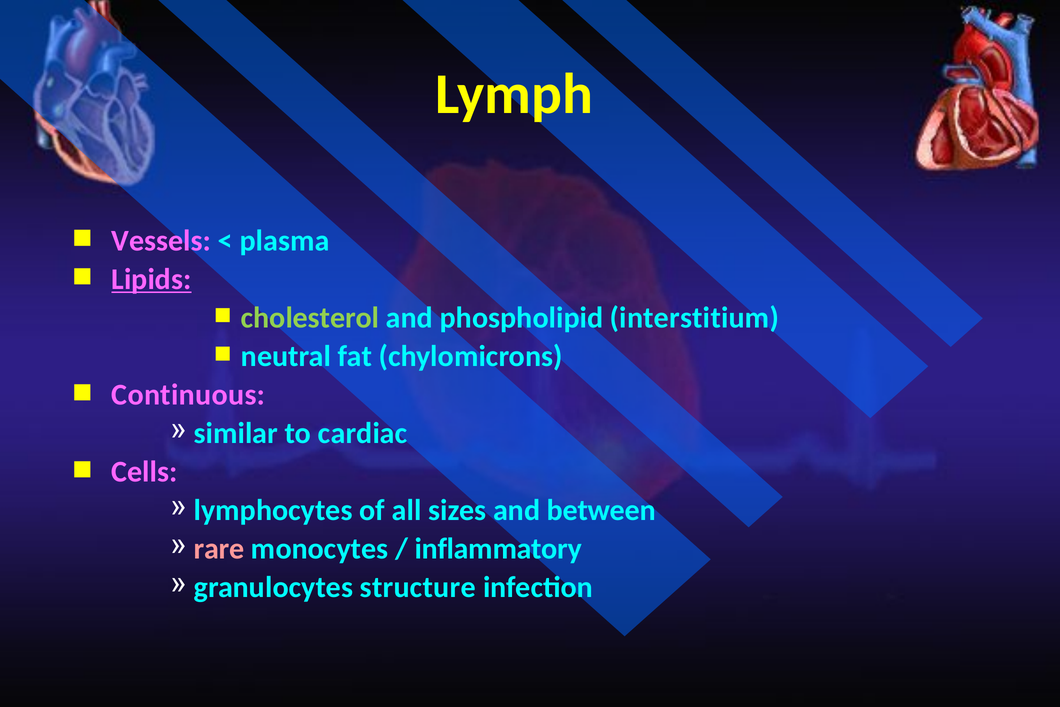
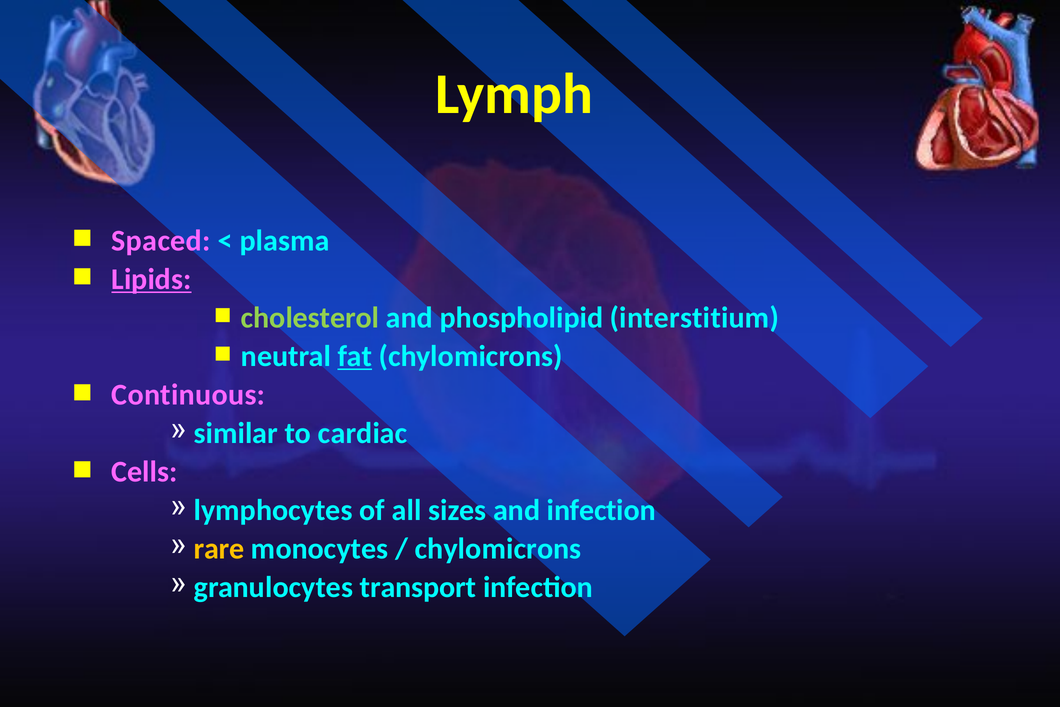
Vessels: Vessels -> Spaced (161, 241)
fat underline: none -> present (355, 356)
and between: between -> infection (601, 510)
rare colour: pink -> yellow (219, 549)
inflammatory: inflammatory -> chylomicrons (498, 549)
structure: structure -> transport (418, 587)
